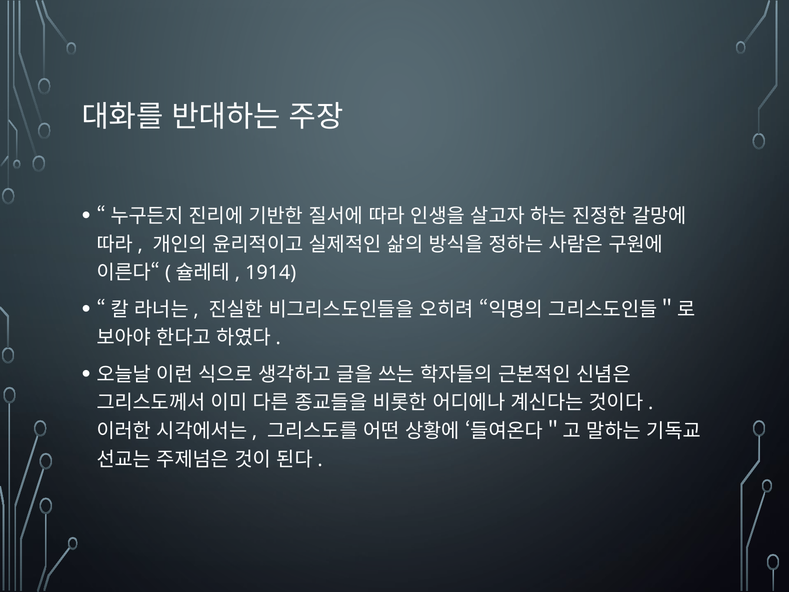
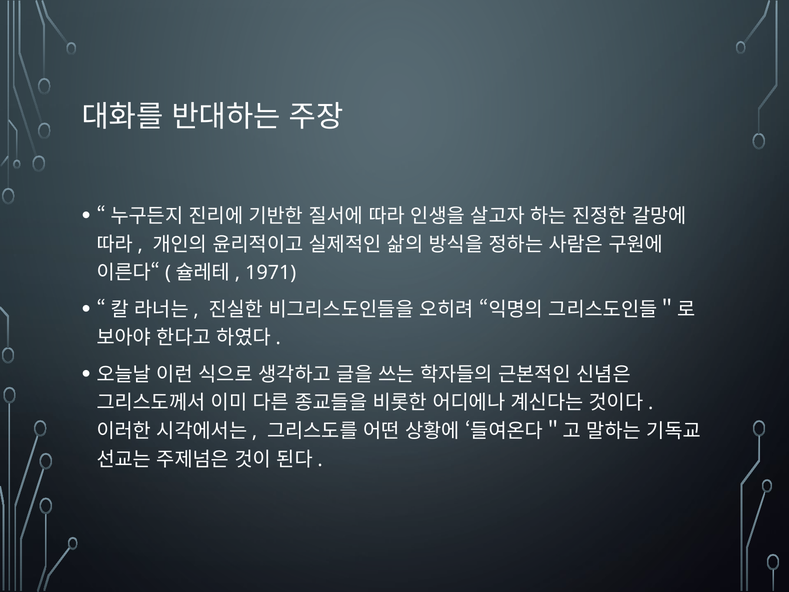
1914: 1914 -> 1971 (271, 273)
